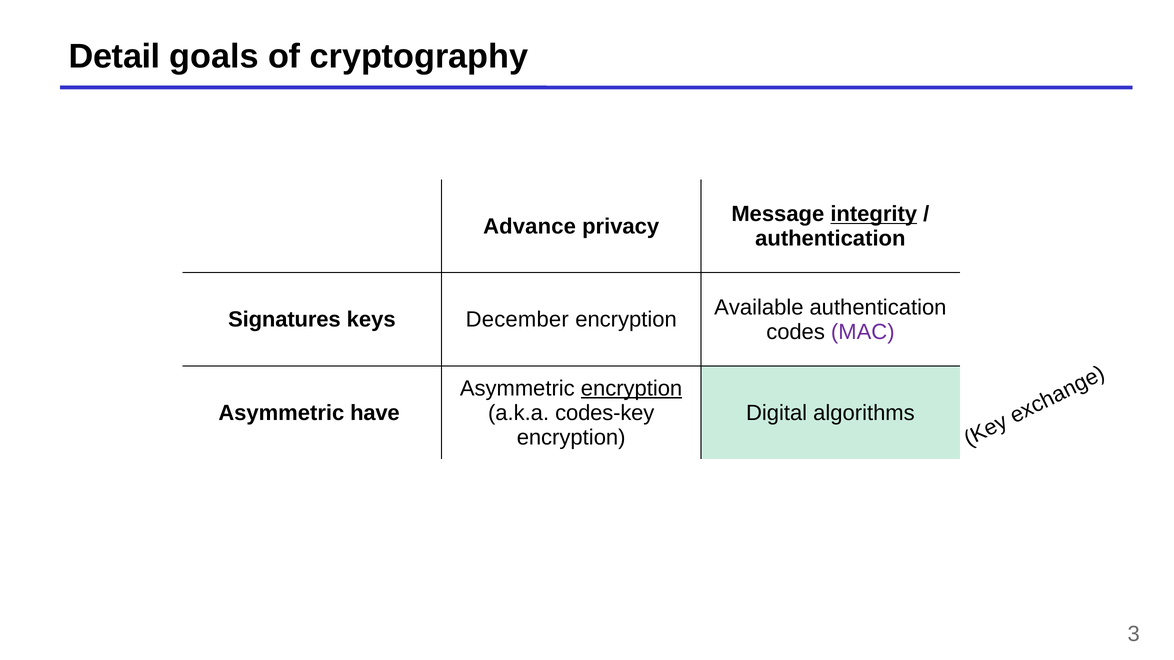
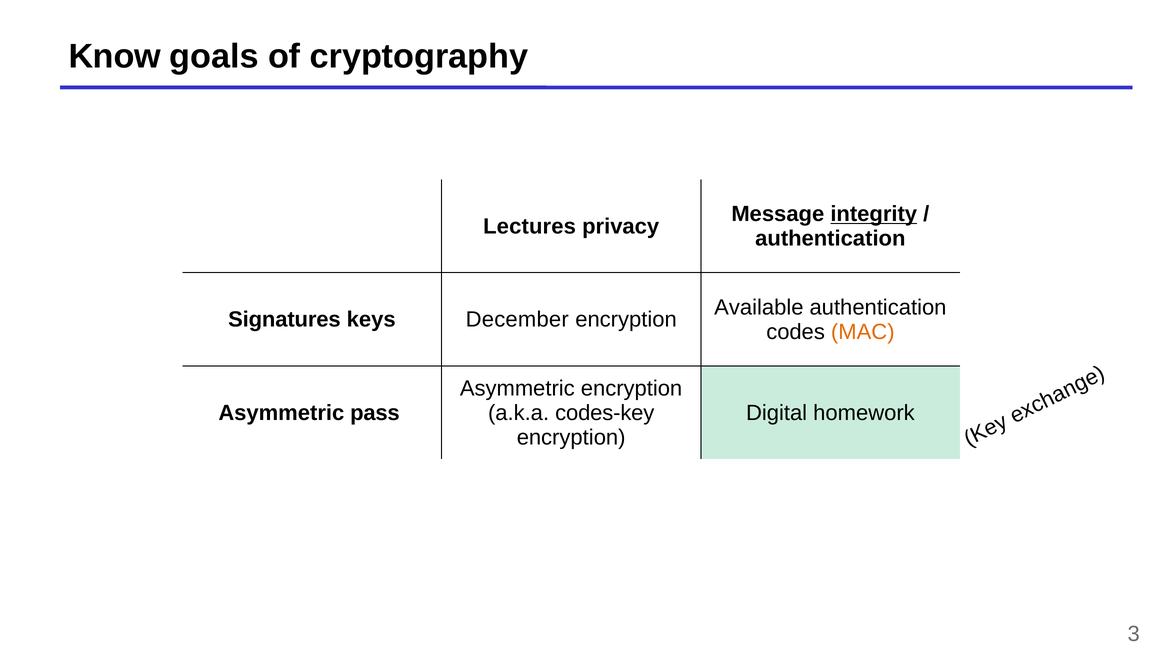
Detail: Detail -> Know (115, 56)
Advance: Advance -> Lectures (530, 226)
MAC colour: purple -> orange (863, 332)
encryption underline: present -> none (632, 389)
have: have -> pass (375, 413)
algorithms: algorithms -> homework (864, 413)
